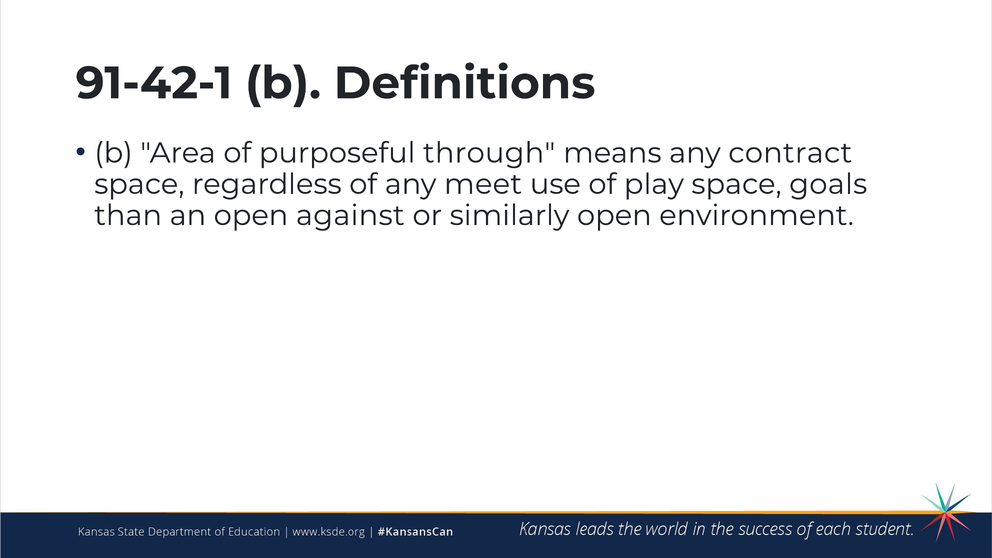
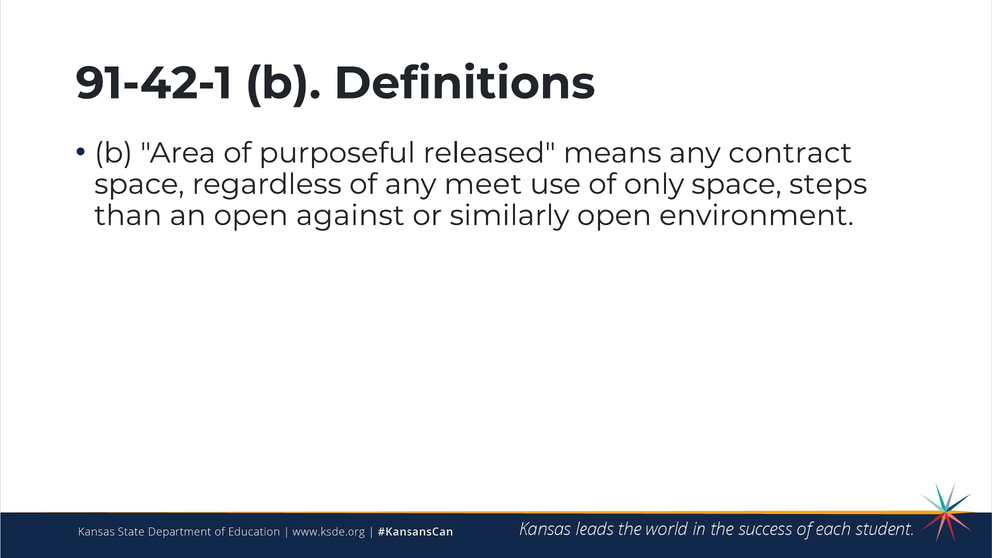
through: through -> released (489, 153)
play: play -> only (654, 184)
goals: goals -> steps (828, 184)
